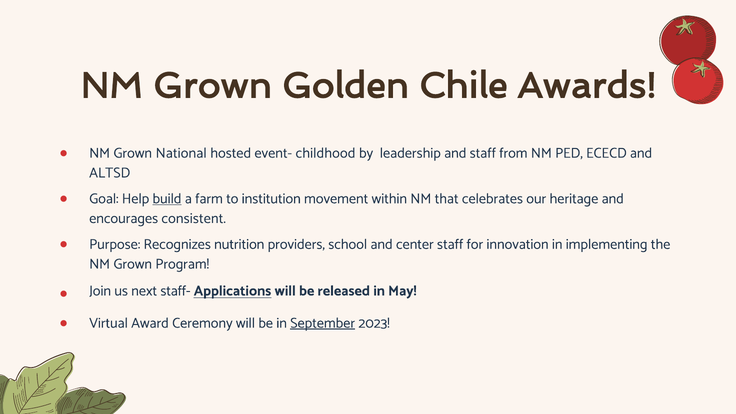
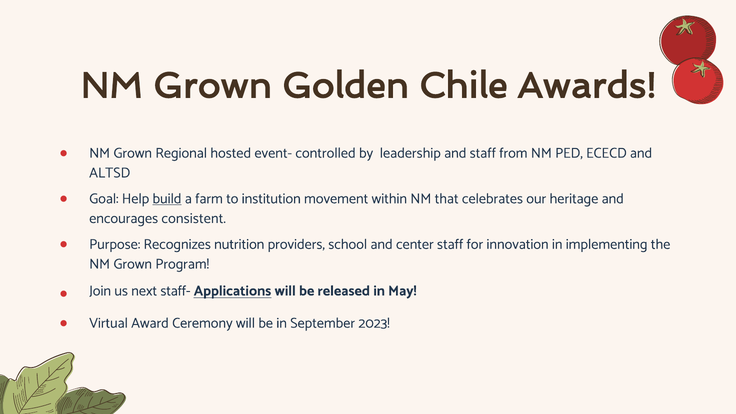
National: National -> Regional (181, 153)
childhood: childhood -> controlled (326, 153)
September underline: present -> none (323, 323)
